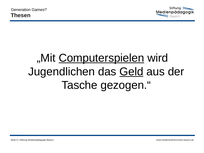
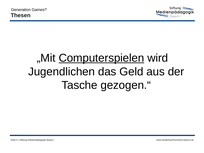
Geld underline: present -> none (131, 72)
